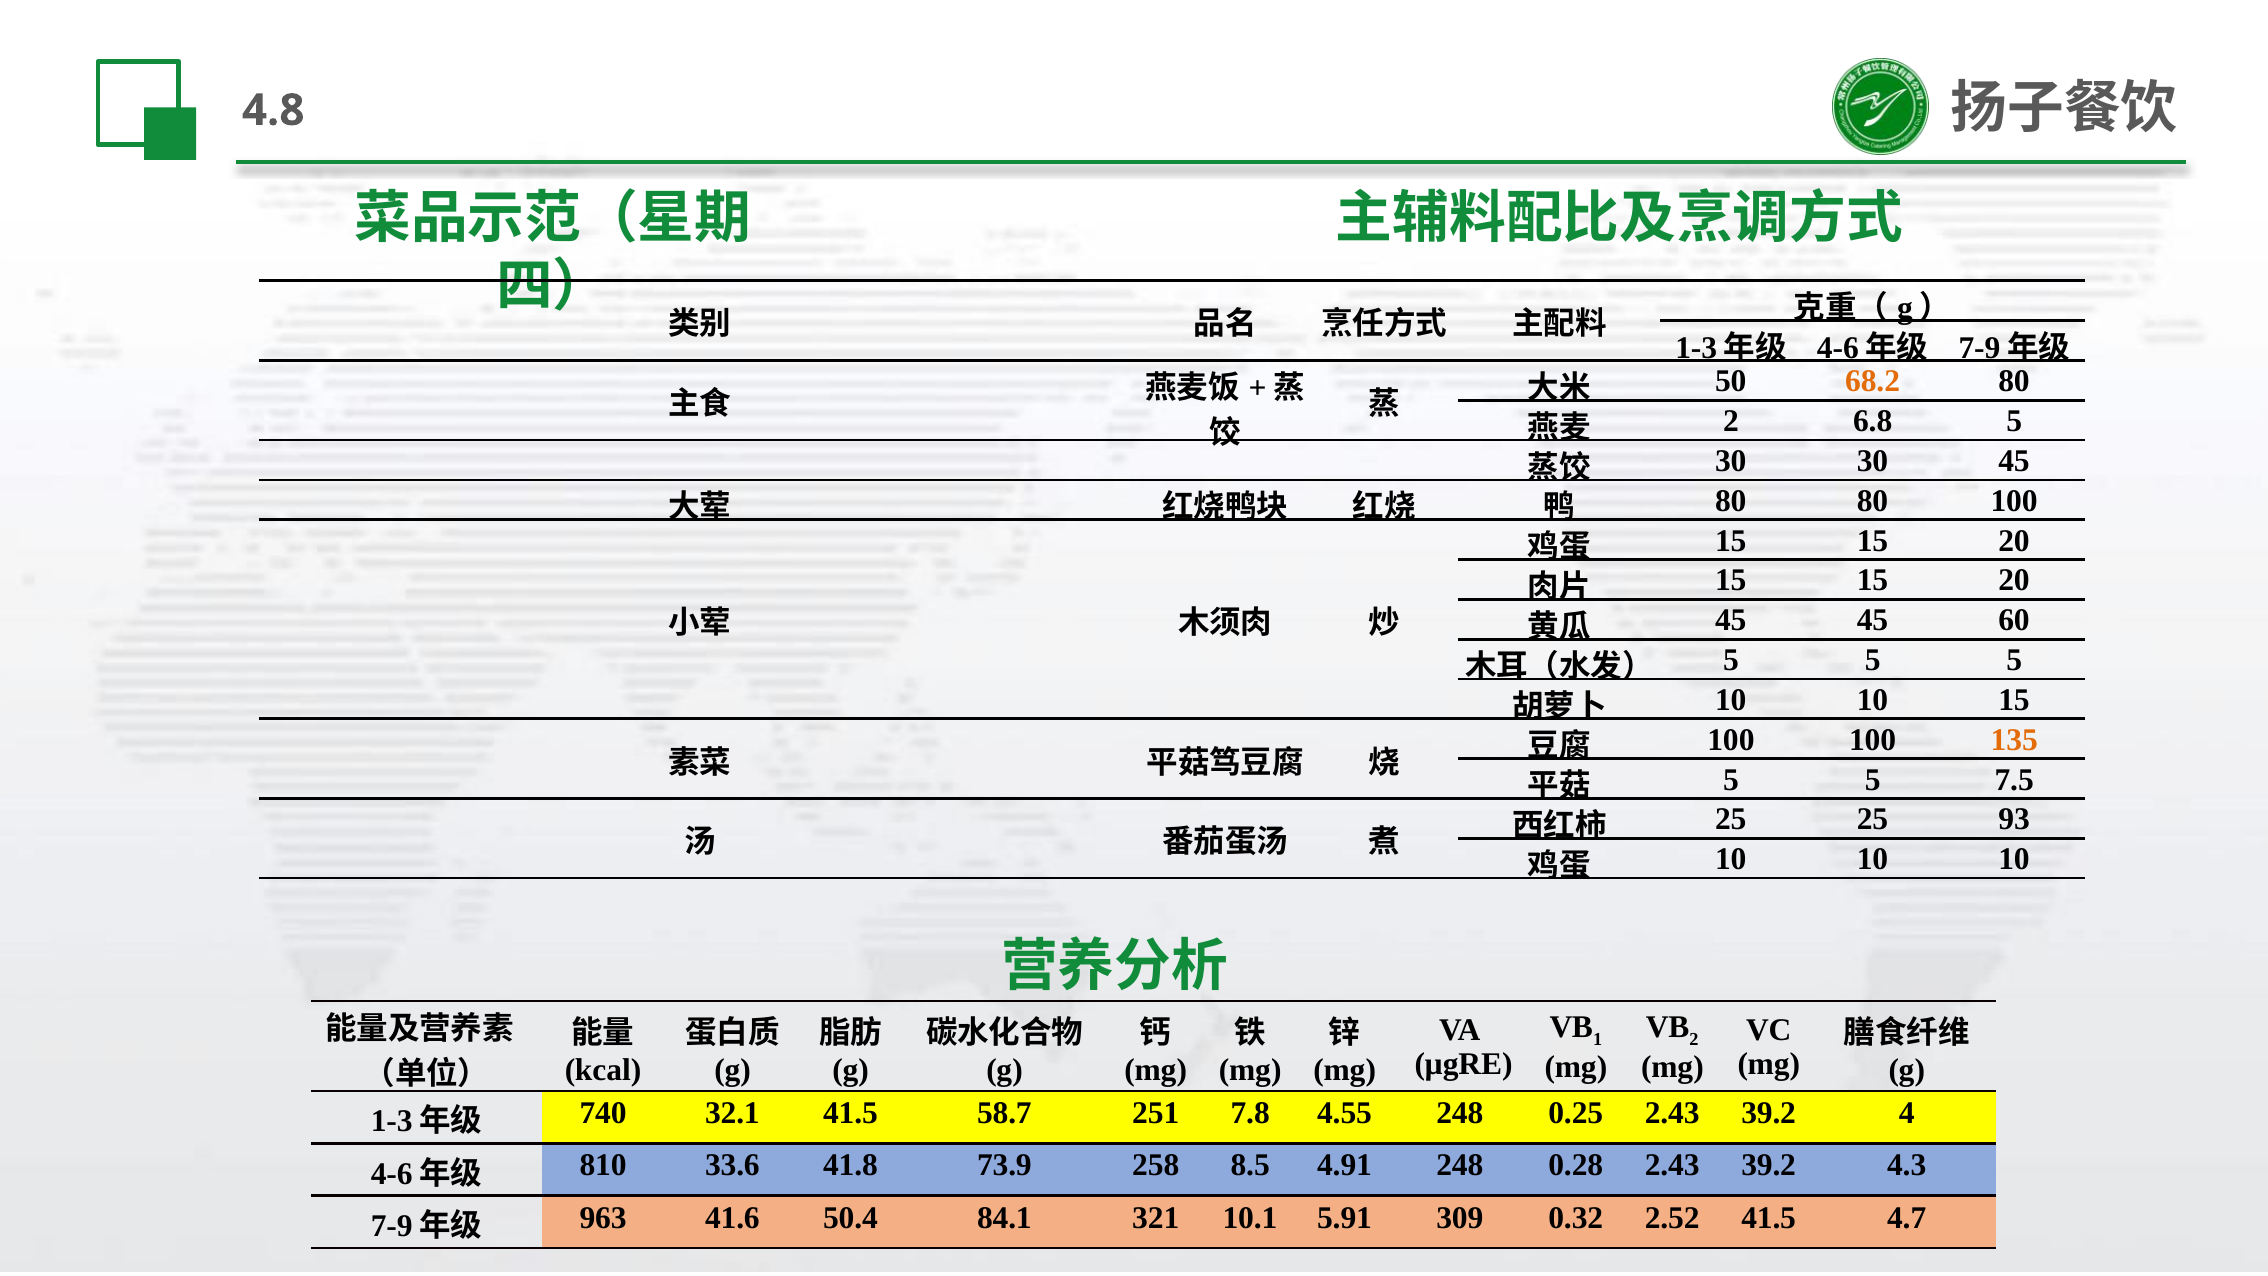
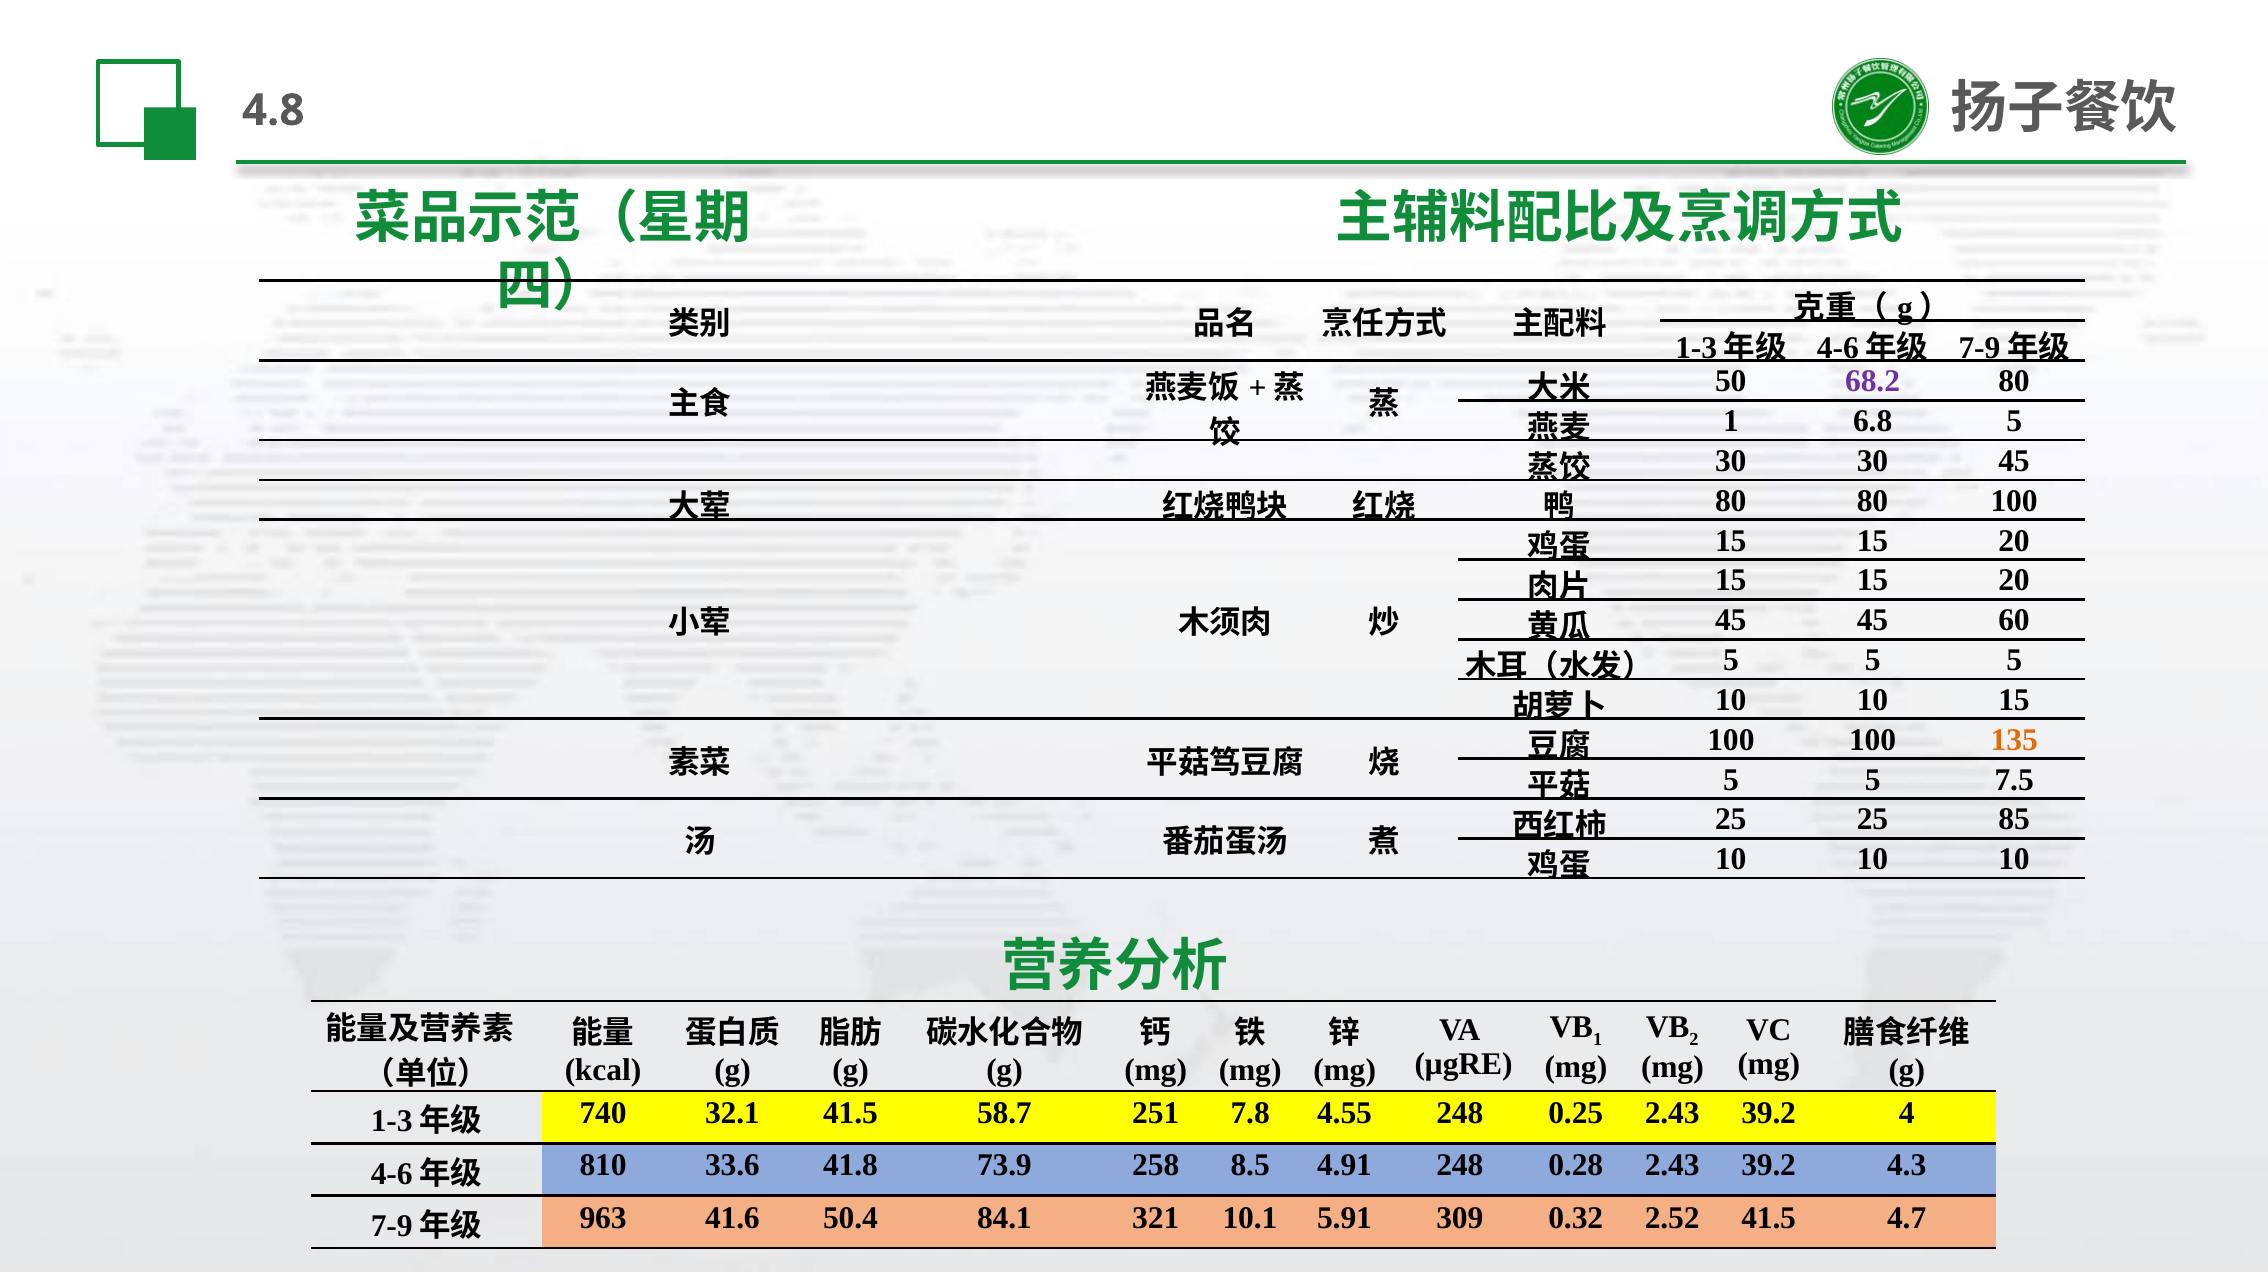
68.2 colour: orange -> purple (1873, 381)
2: 2 -> 1 (1731, 421)
93: 93 -> 85 (2014, 819)
